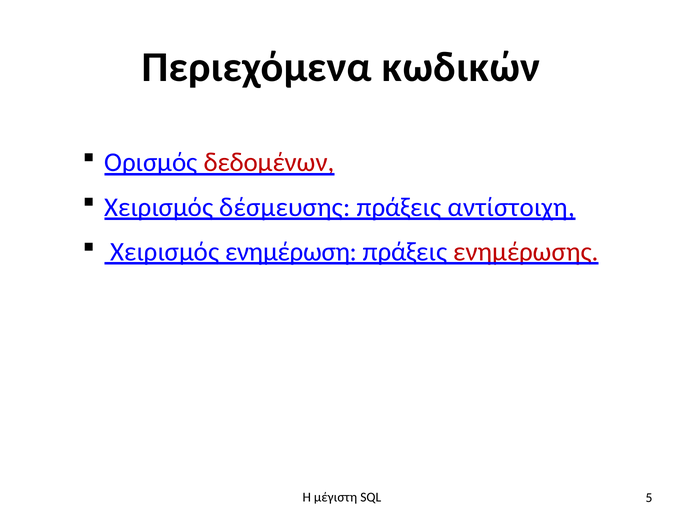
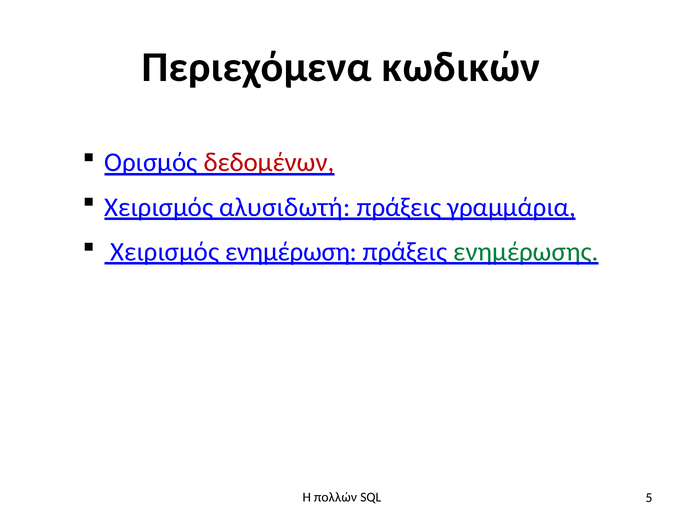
δέσμευσης: δέσμευσης -> αλυσιδωτή (285, 207)
αντίστοιχη: αντίστοιχη -> γραμμάρια (512, 207)
ενημέρωσης colour: red -> green (526, 251)
μέγιστη: μέγιστη -> πολλών (335, 497)
